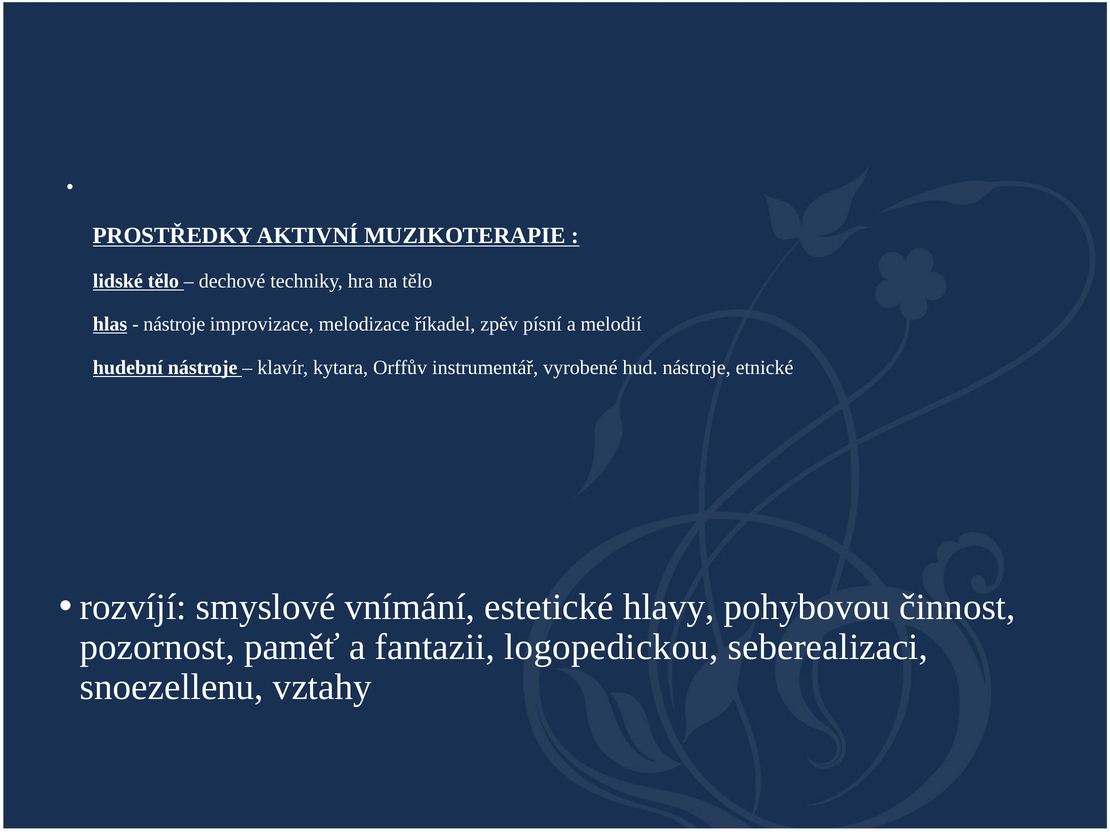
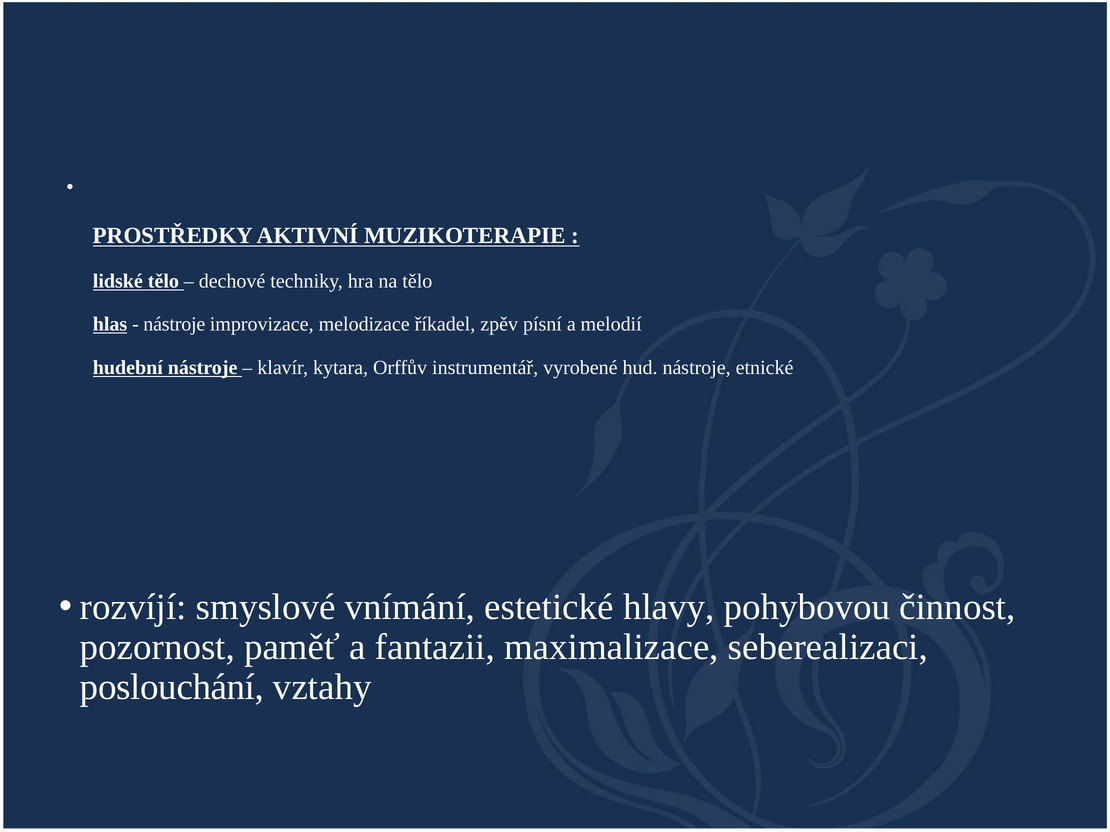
logopedickou: logopedickou -> maximalizace (611, 648)
snoezellenu: snoezellenu -> poslouchání (172, 688)
